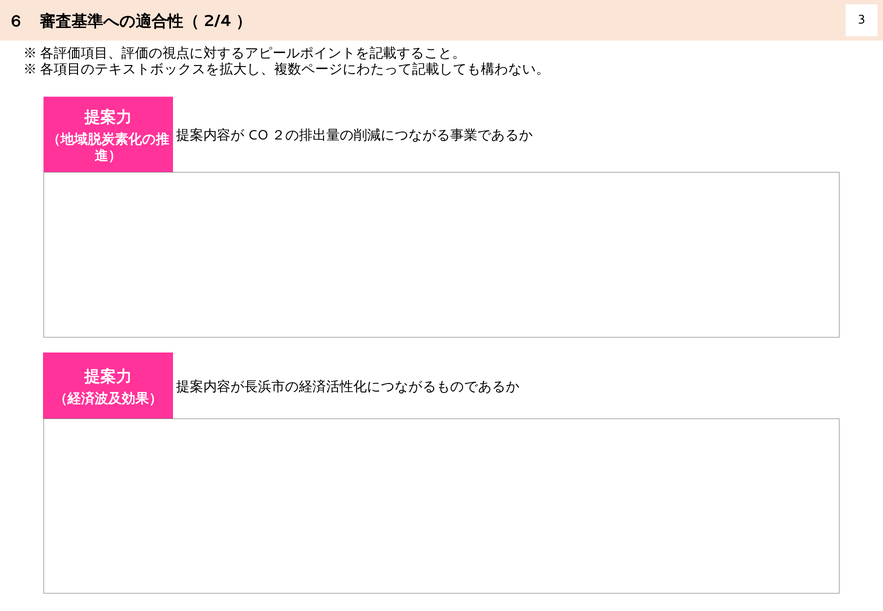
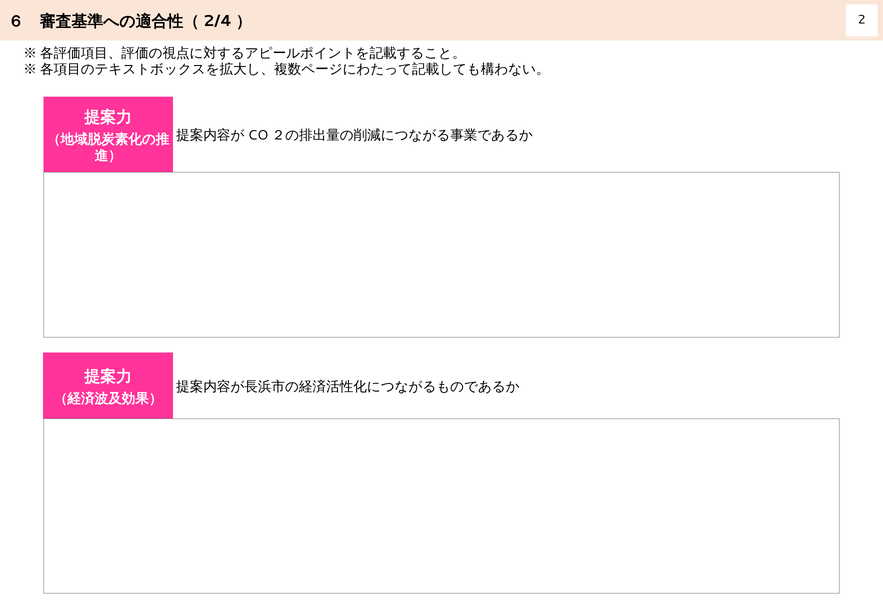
3: 3 -> 2 (862, 20)
